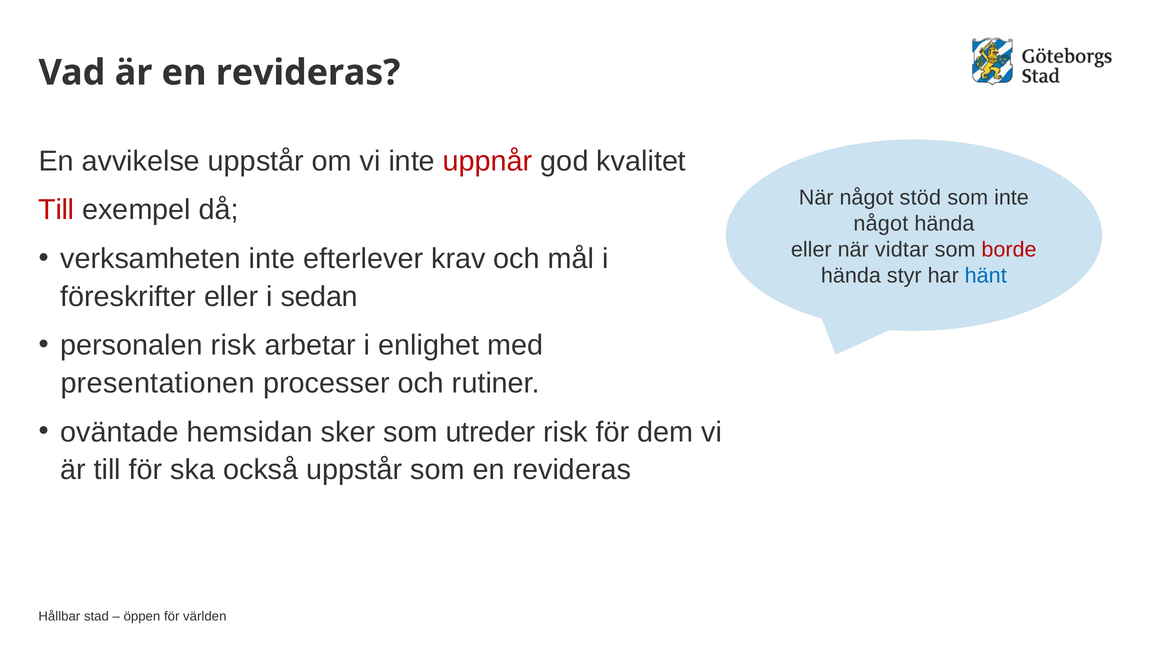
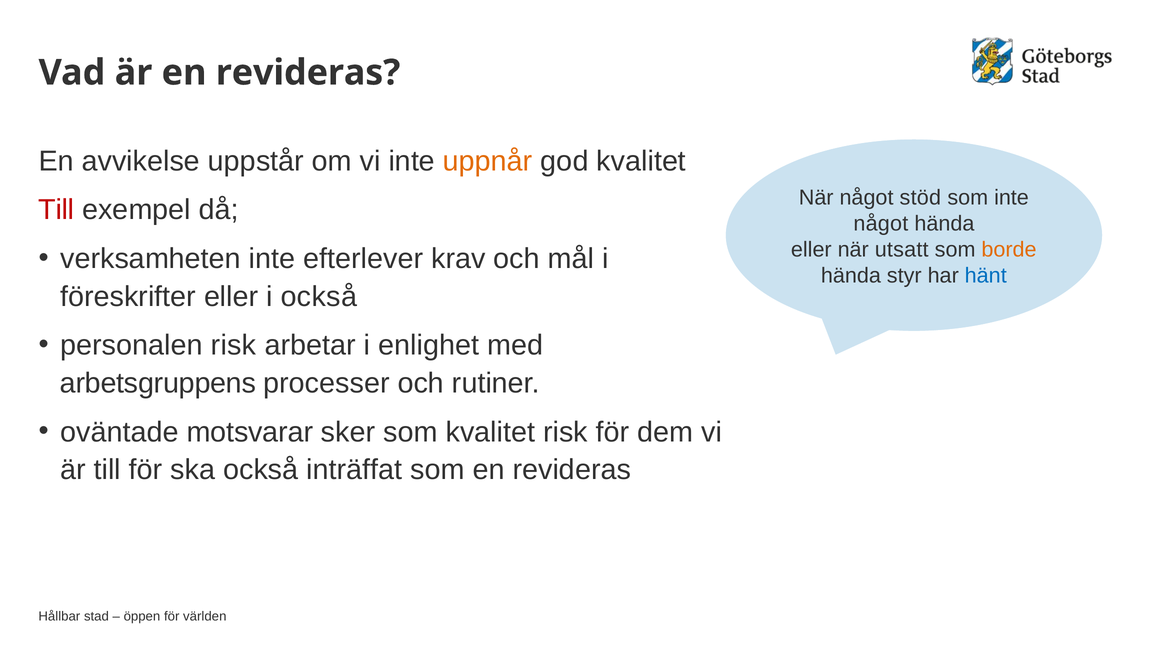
uppnår colour: red -> orange (488, 161)
vidtar: vidtar -> utsatt (902, 250)
borde colour: red -> orange (1009, 250)
i sedan: sedan -> också (319, 297)
presentationen: presentationen -> arbetsgruppens (158, 384)
hemsidan: hemsidan -> motsvarar (250, 432)
som utreder: utreder -> kvalitet (490, 432)
också uppstår: uppstår -> inträffat (354, 470)
